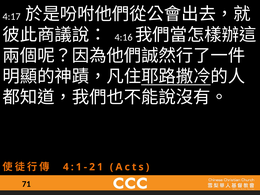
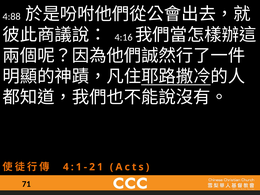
4:17: 4:17 -> 4:88 (12, 17)
